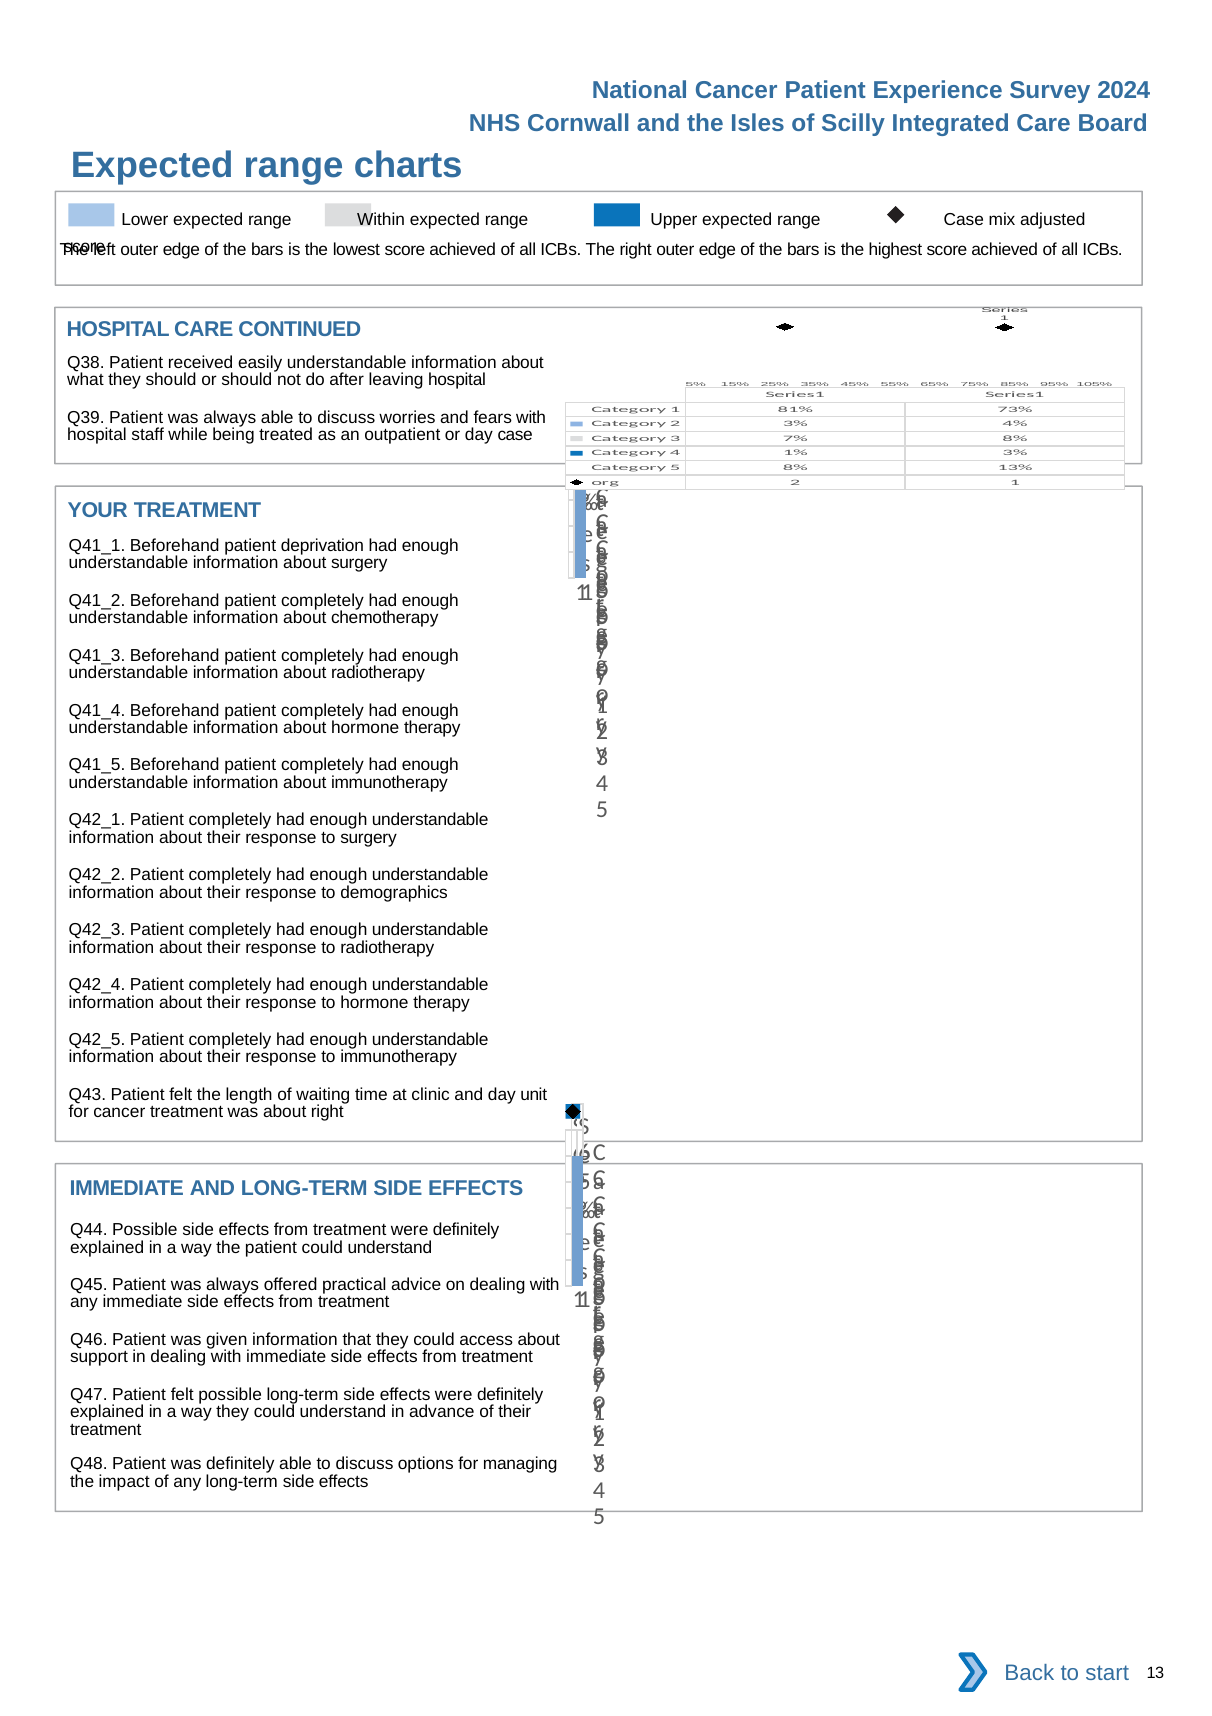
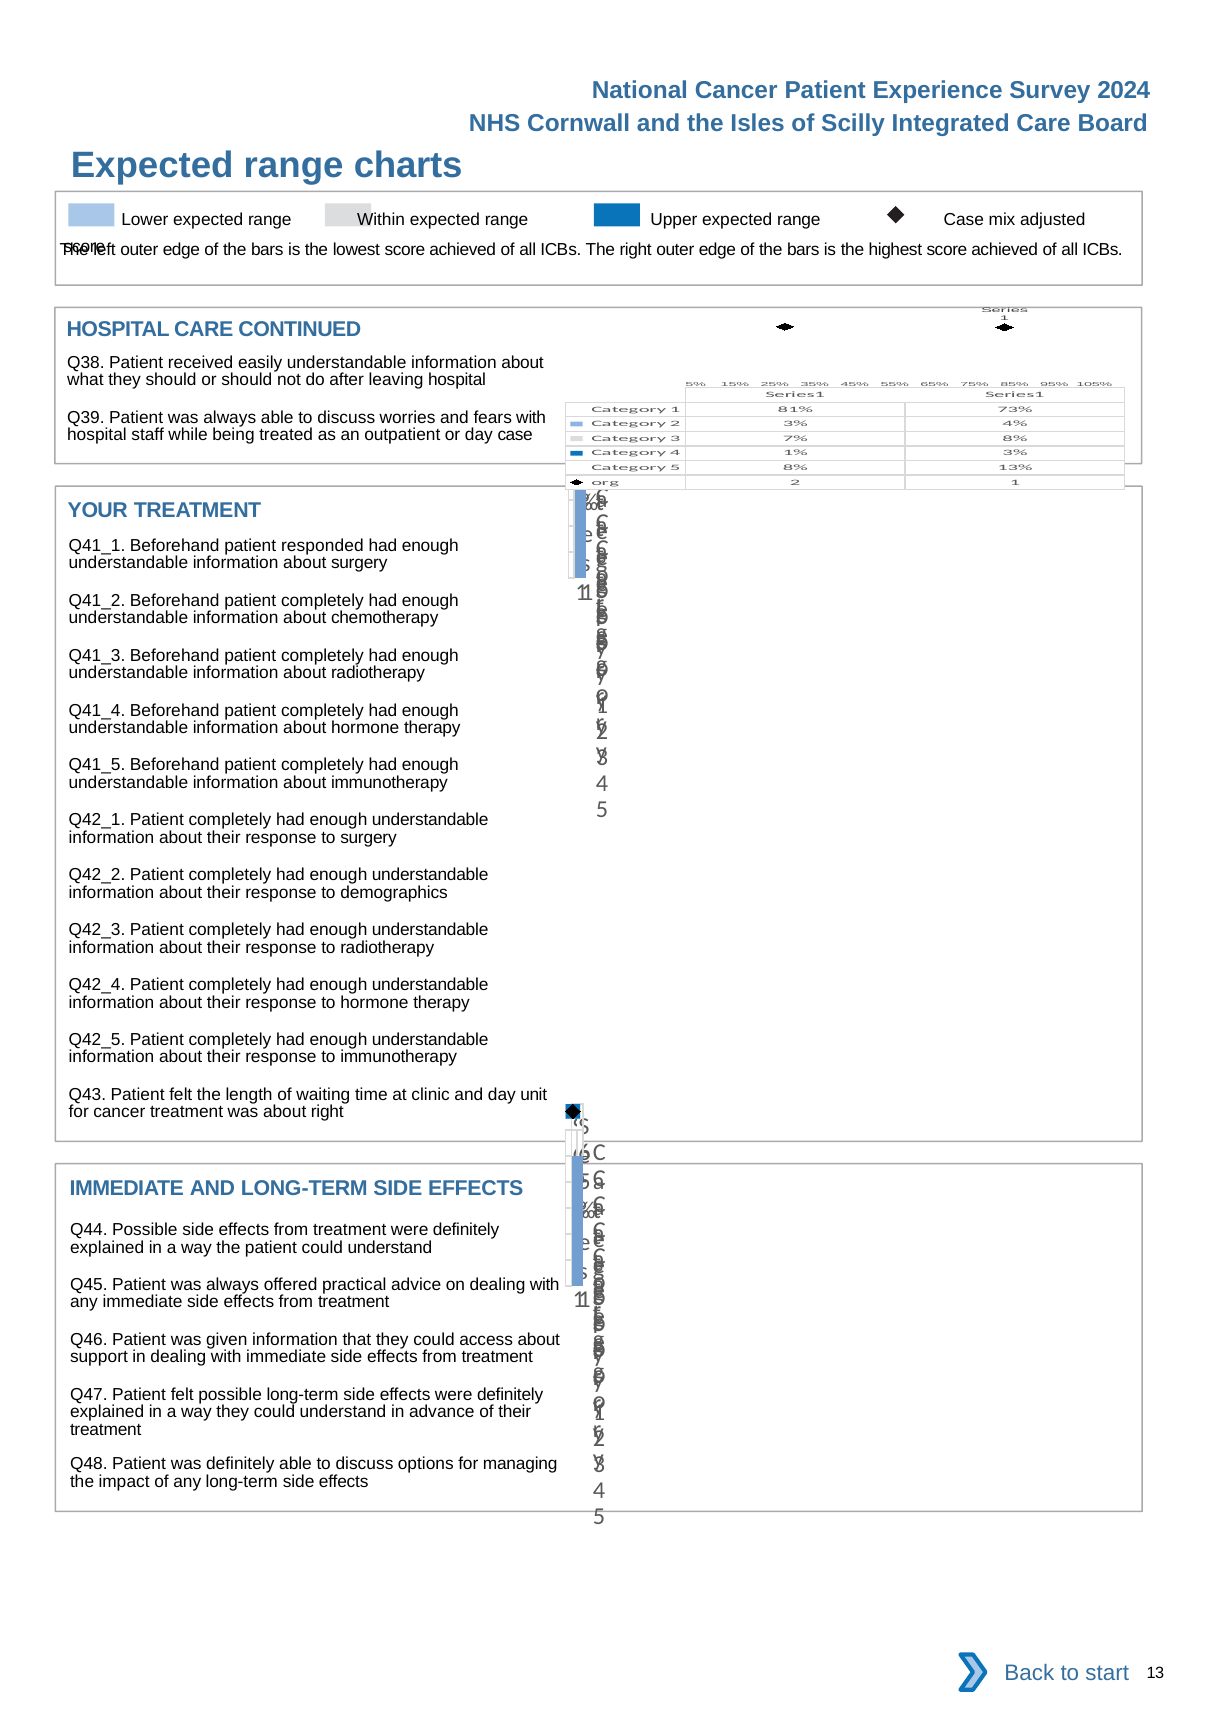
deprivation: deprivation -> responded (322, 545)
